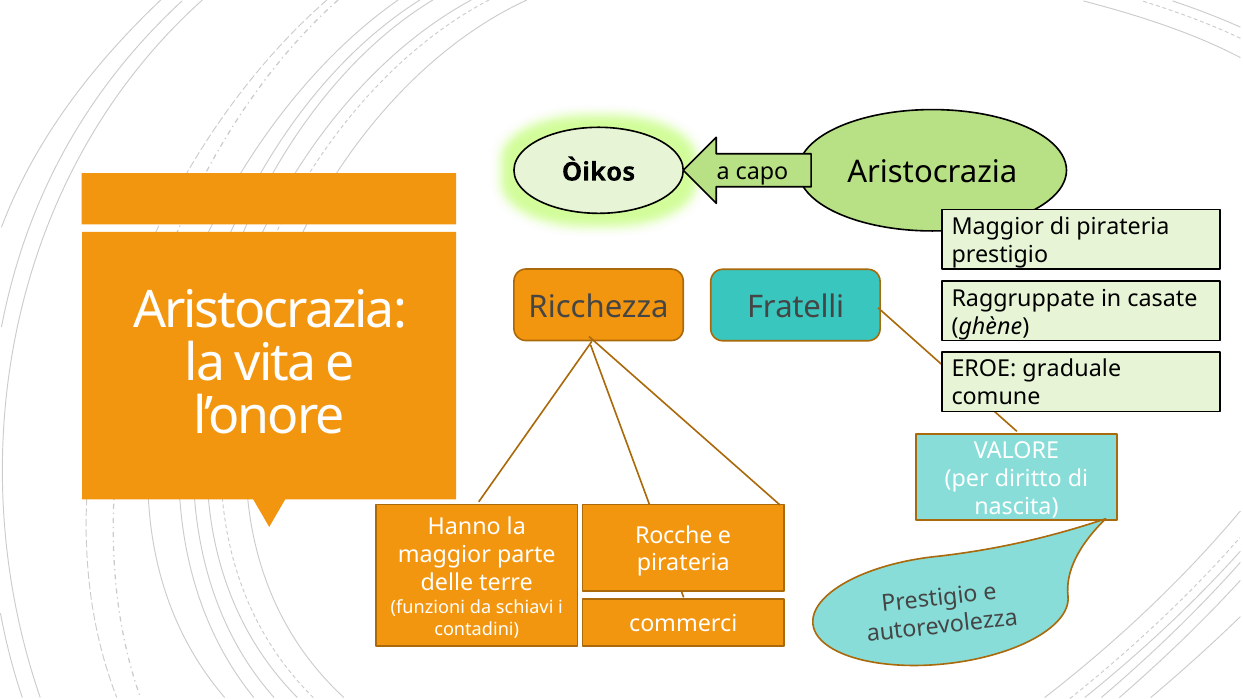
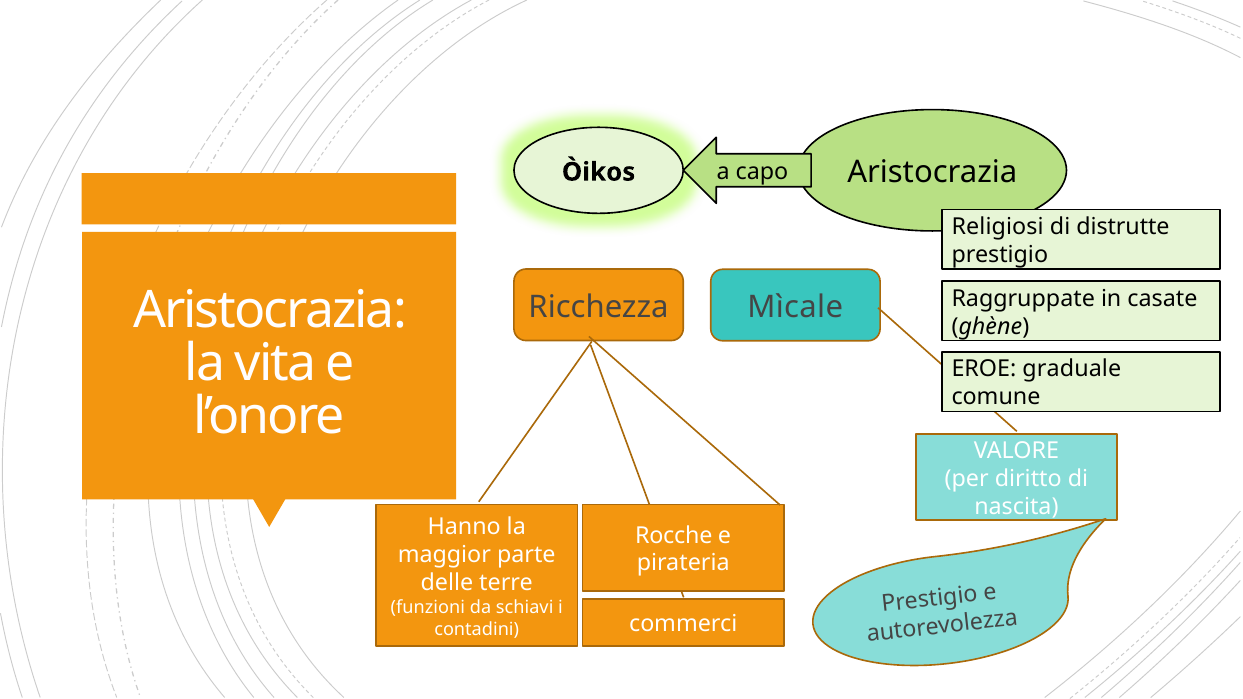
Maggior: Maggior -> Religiosi (998, 227)
di pirateria: pirateria -> distrutte (1123, 227)
Fratelli: Fratelli -> Mìcale (795, 307)
